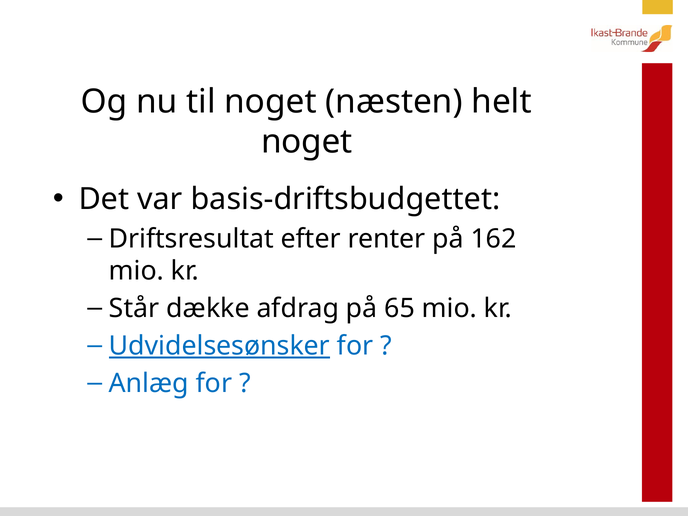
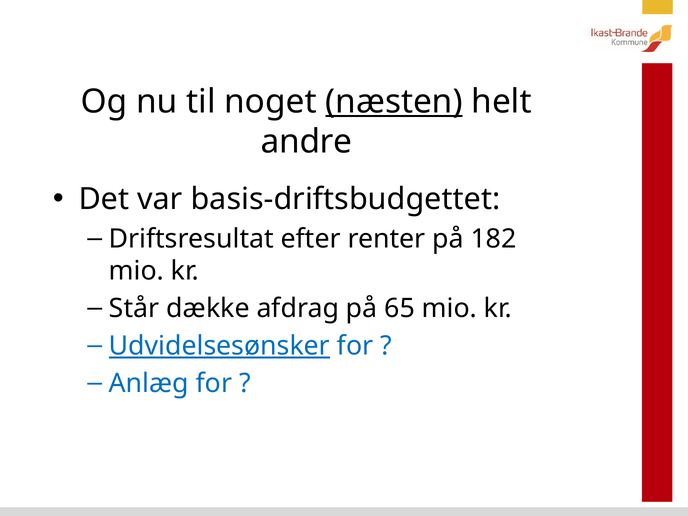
næsten underline: none -> present (394, 102)
noget: noget -> andre (307, 142)
162: 162 -> 182 (494, 239)
